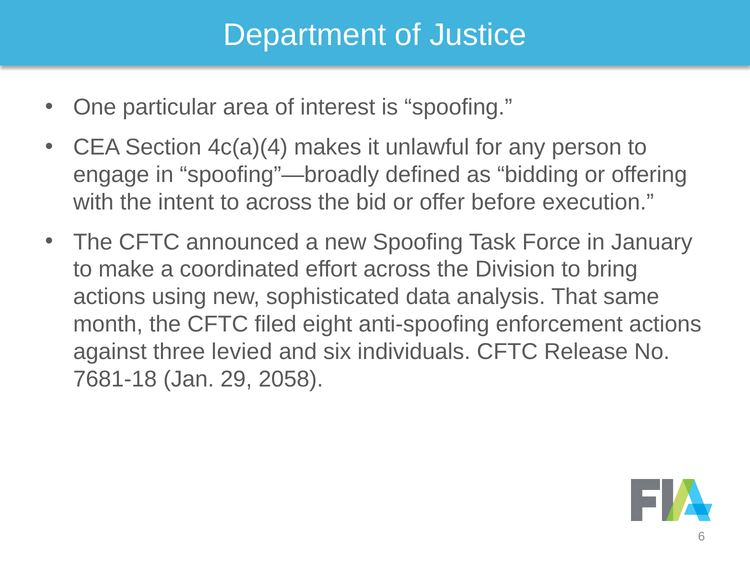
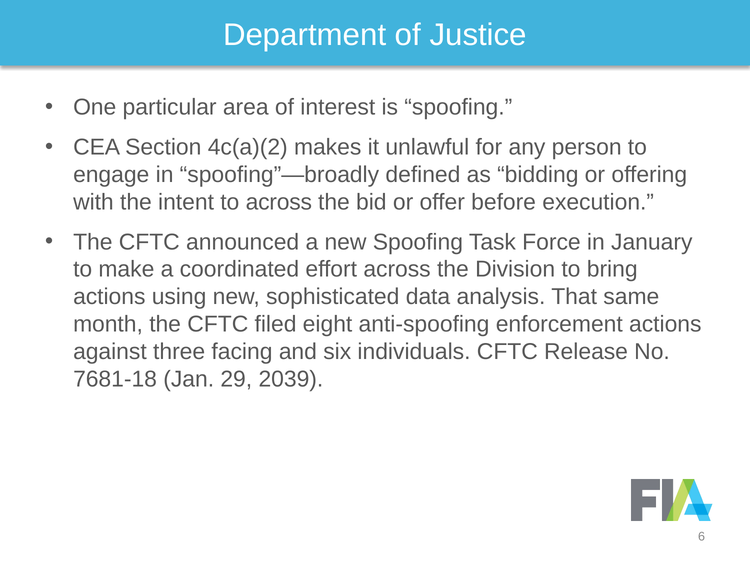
4c(a)(4: 4c(a)(4 -> 4c(a)(2 (248, 147)
levied: levied -> facing (242, 352)
2058: 2058 -> 2039 (291, 380)
